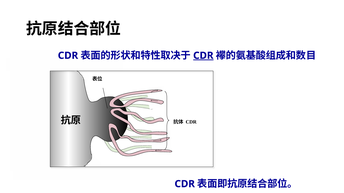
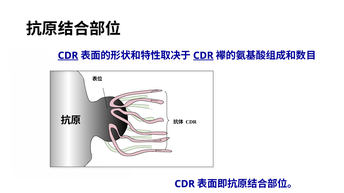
CDR underline: none -> present (68, 56)
